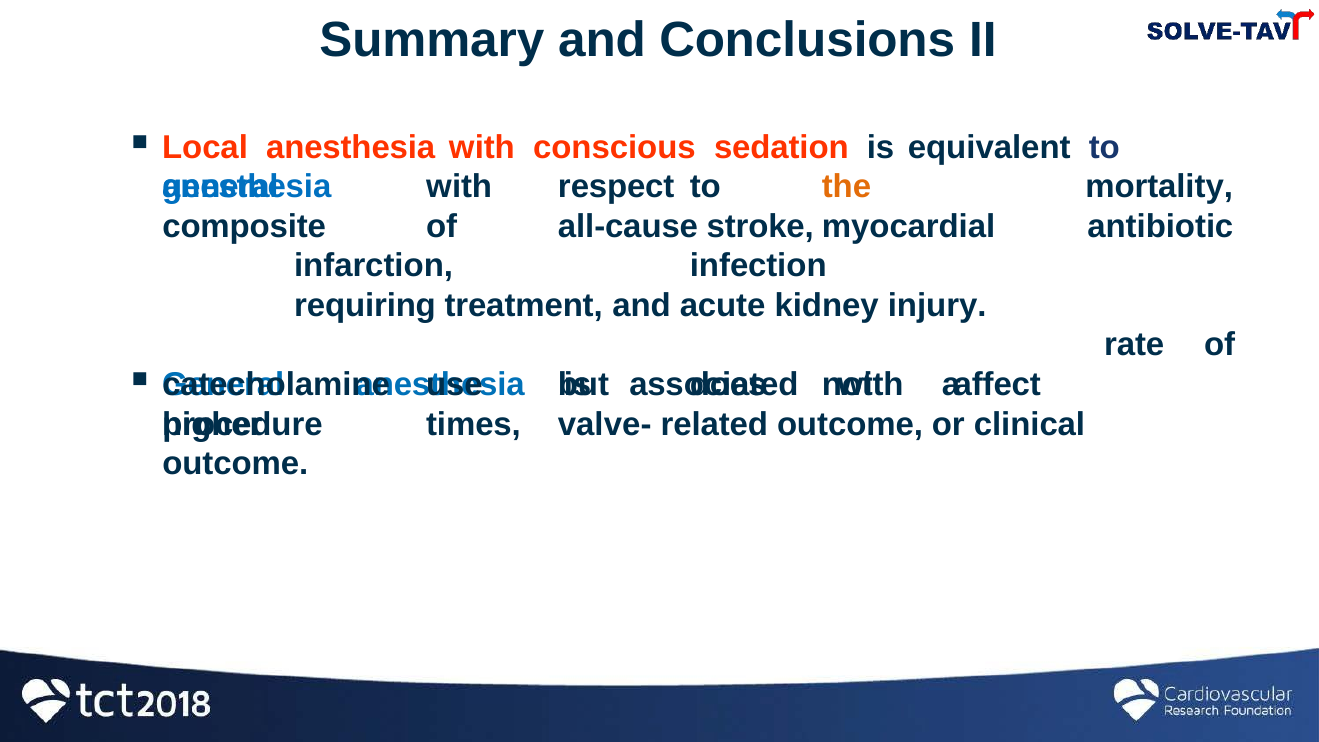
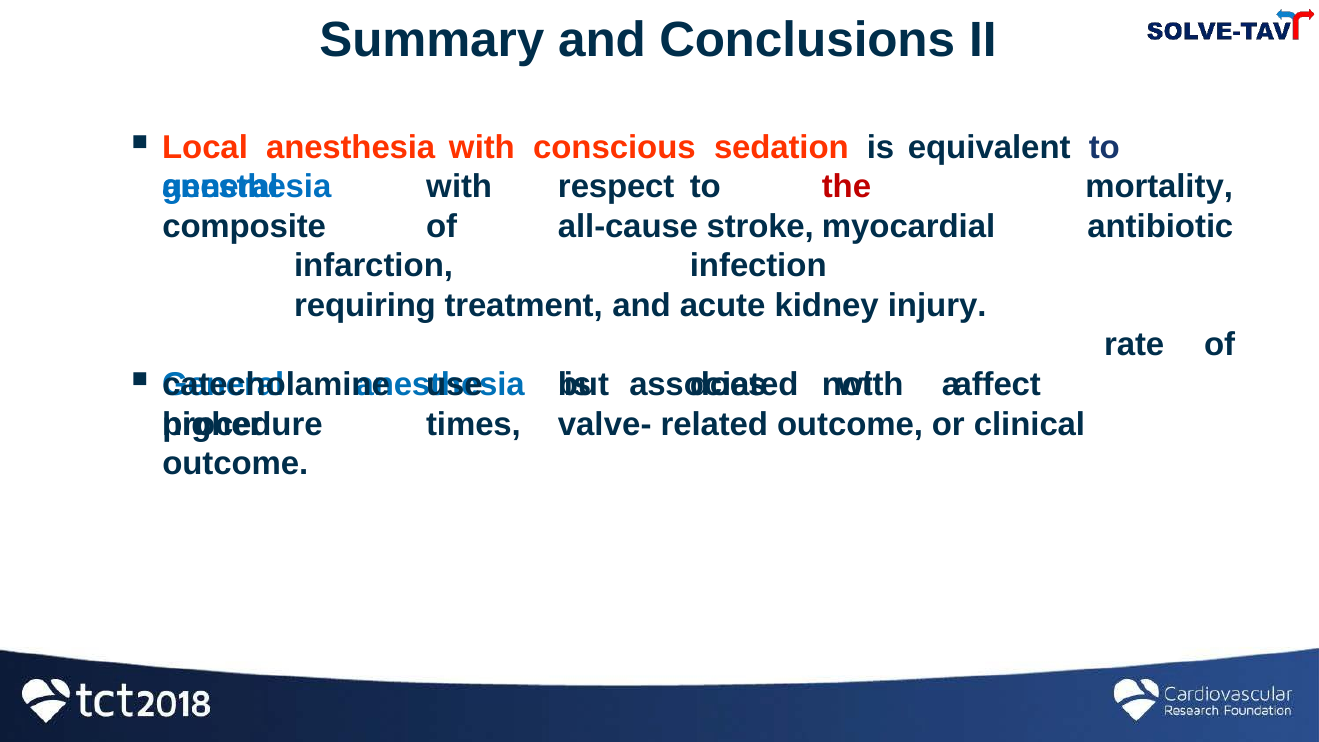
the colour: orange -> red (846, 187)
